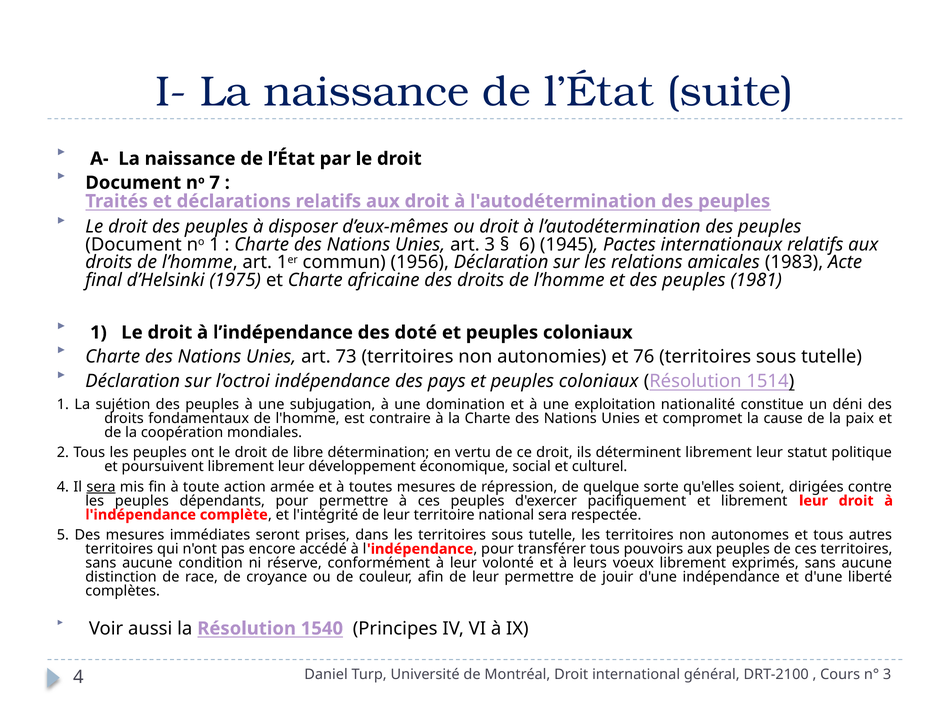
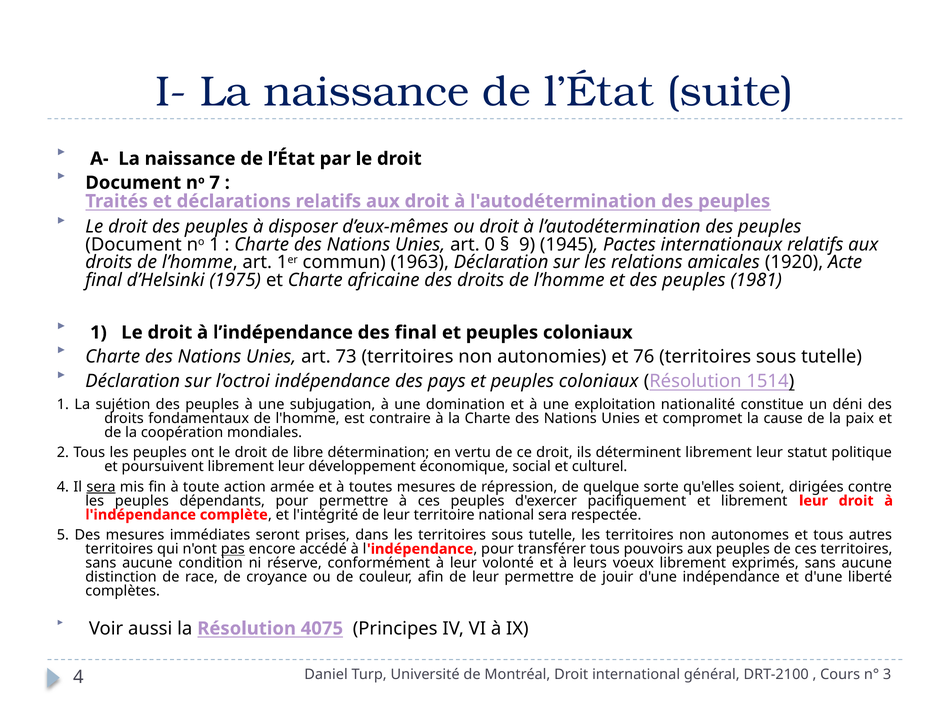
art 3: 3 -> 0 (490, 245)
6: 6 -> 9 (527, 245)
1956: 1956 -> 1963 (420, 262)
1983: 1983 -> 1920 (794, 262)
des doté: doté -> final (416, 333)
pas underline: none -> present (233, 549)
1540: 1540 -> 4075 (322, 629)
